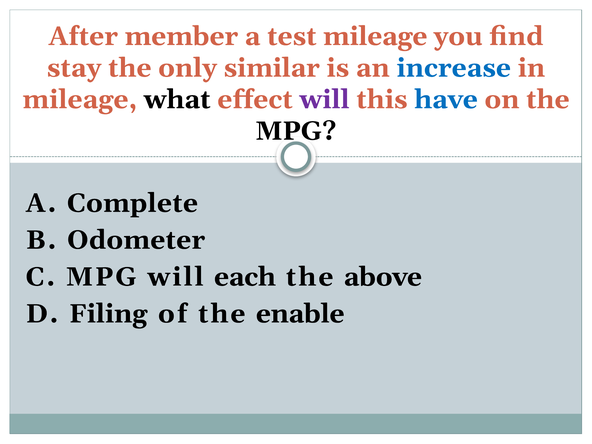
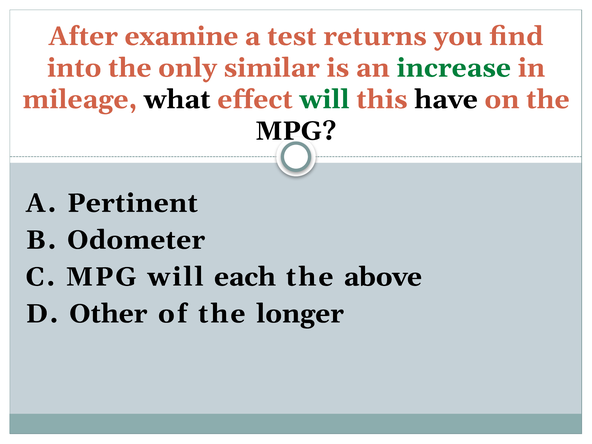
member: member -> examine (181, 36)
test mileage: mileage -> returns (375, 36)
stay: stay -> into (74, 68)
increase colour: blue -> green (454, 68)
will colour: purple -> green (325, 99)
have colour: blue -> black (446, 99)
Complete: Complete -> Pertinent (132, 203)
Filing: Filing -> Other (108, 314)
enable: enable -> longer (300, 314)
